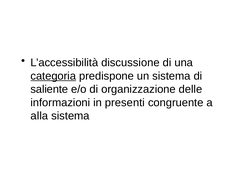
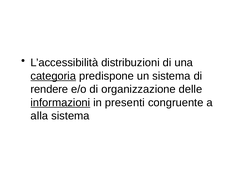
discussione: discussione -> distribuzioni (130, 63)
saliente: saliente -> rendere (49, 89)
informazioni underline: none -> present (60, 102)
